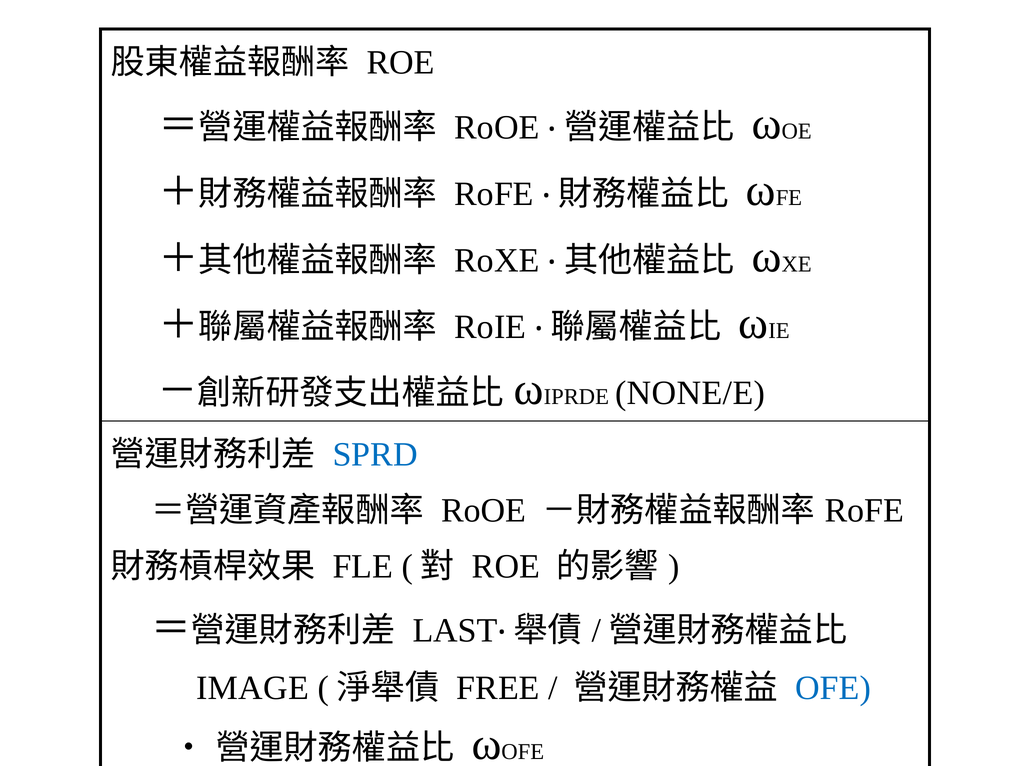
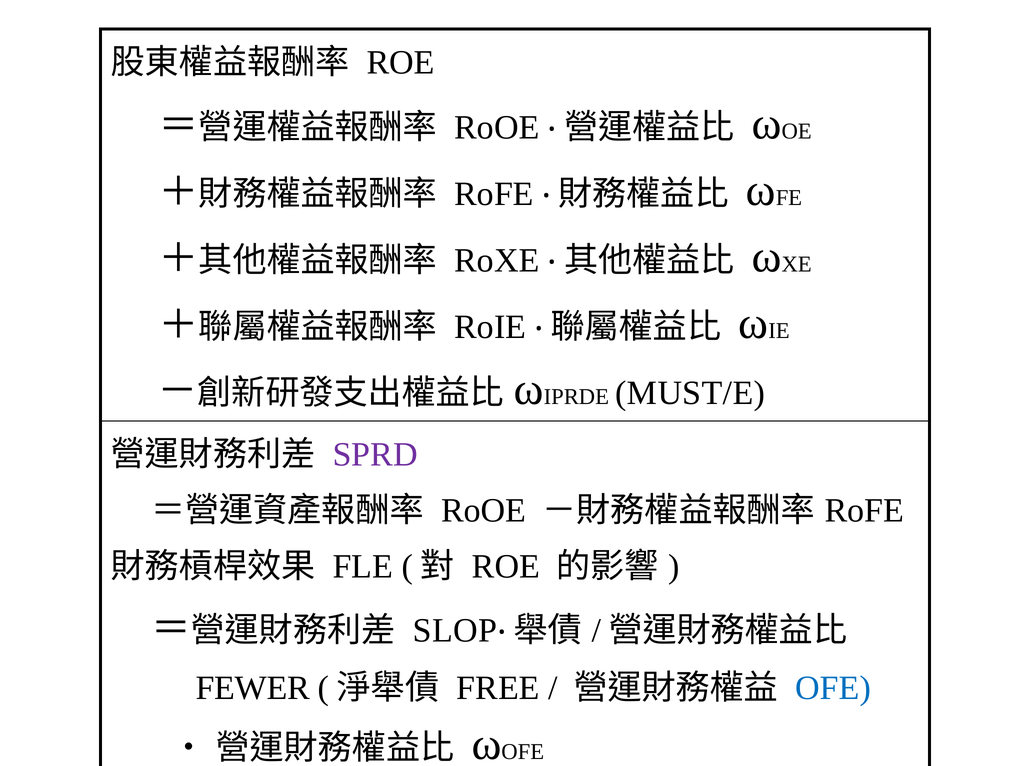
NONE/E: NONE/E -> MUST/E (690, 393)
SPRD colour: blue -> purple (375, 455)
LAST: LAST -> SLOP (455, 631)
IMAGE: IMAGE -> FEWER (253, 689)
